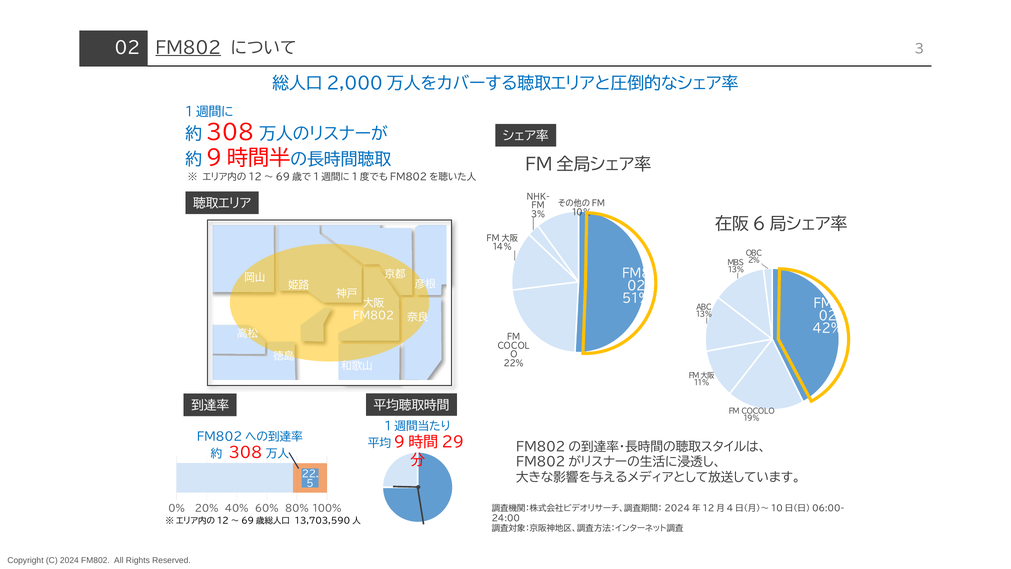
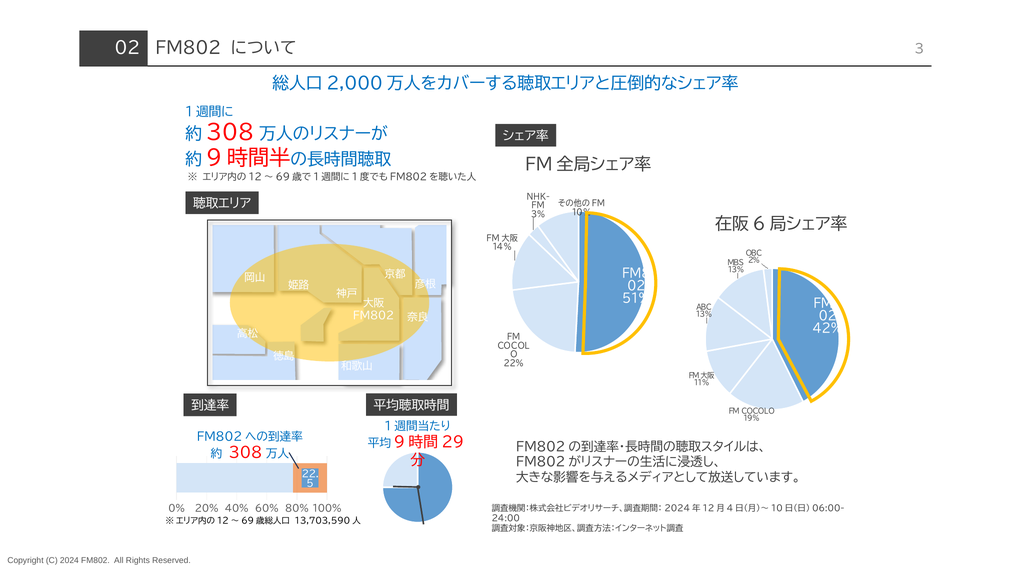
FM802 underline: present -> none (188, 48)
